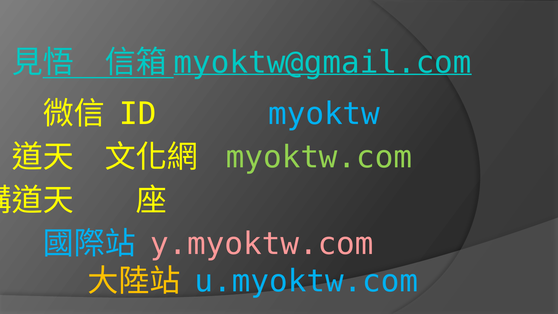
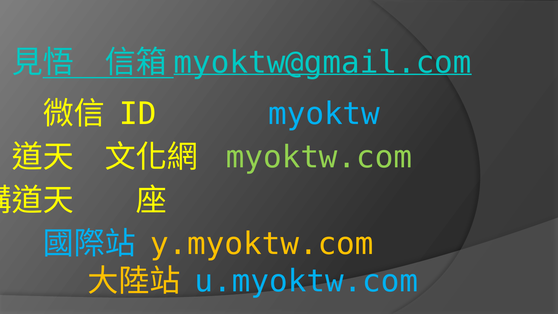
y.myoktw.com colour: pink -> yellow (262, 244)
